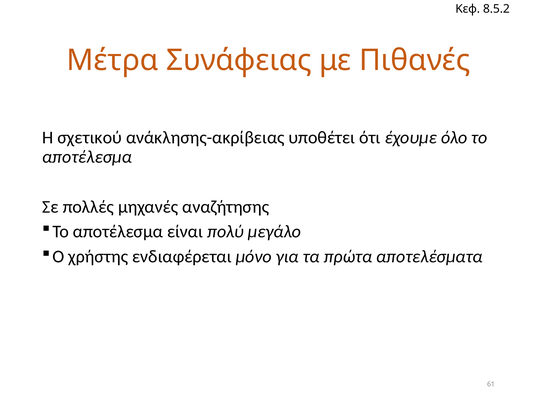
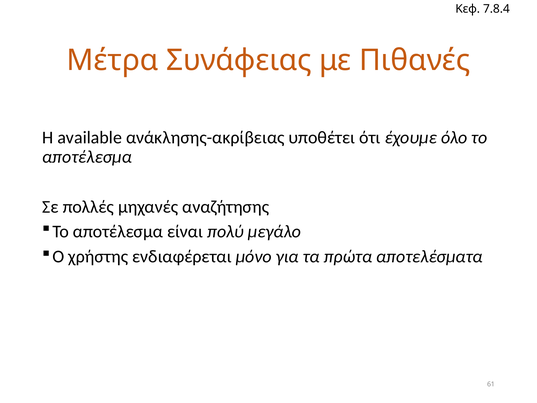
8.5.2: 8.5.2 -> 7.8.4 (496, 9)
σχετικού: σχετικού -> available (90, 137)
